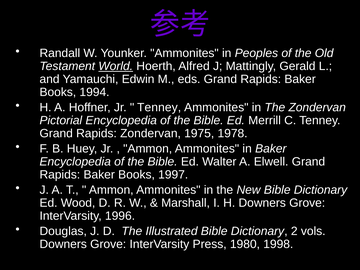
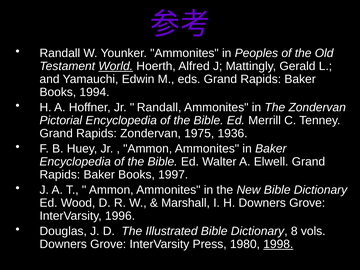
Tenney: Tenney -> Randall (159, 107)
1978: 1978 -> 1936 (233, 133)
2: 2 -> 8 (294, 231)
1998 underline: none -> present (278, 244)
